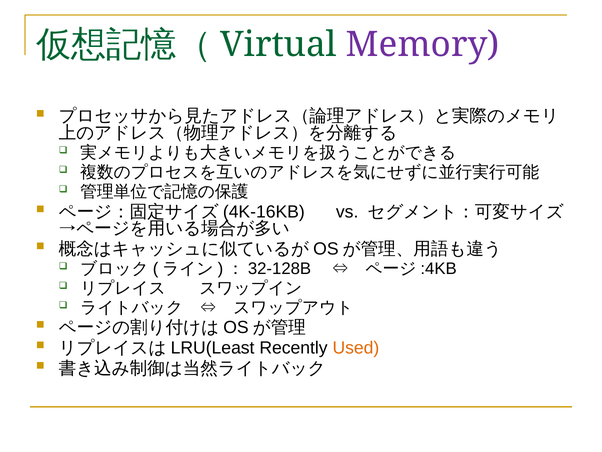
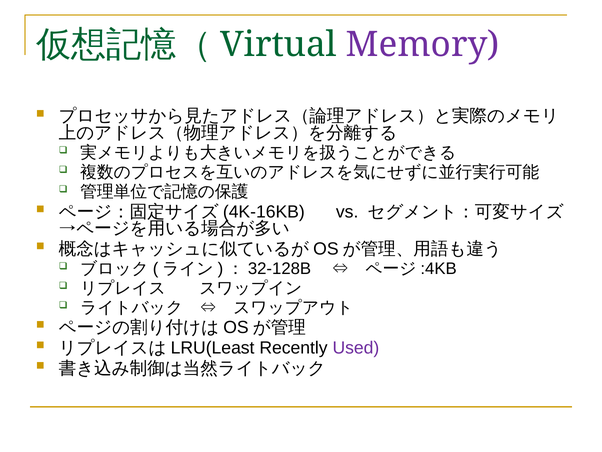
Used colour: orange -> purple (356, 348)
